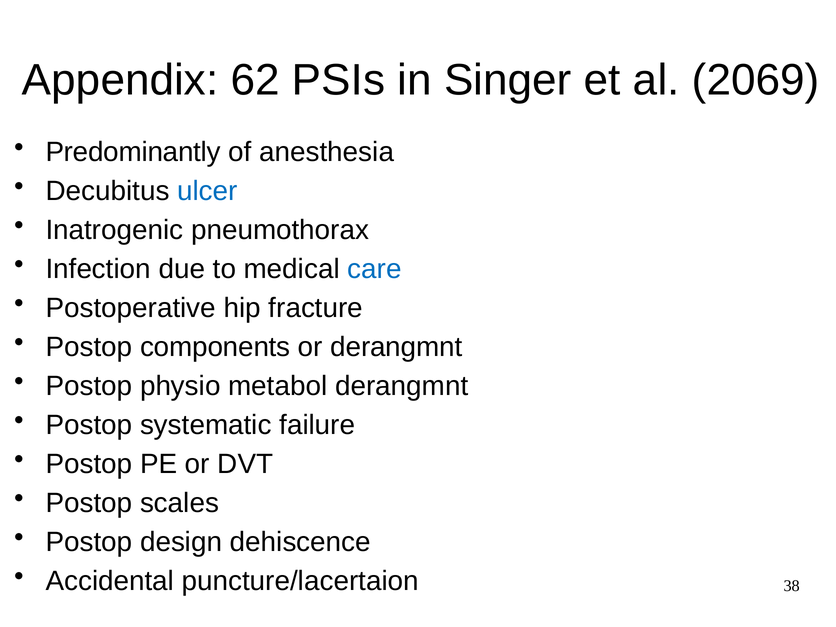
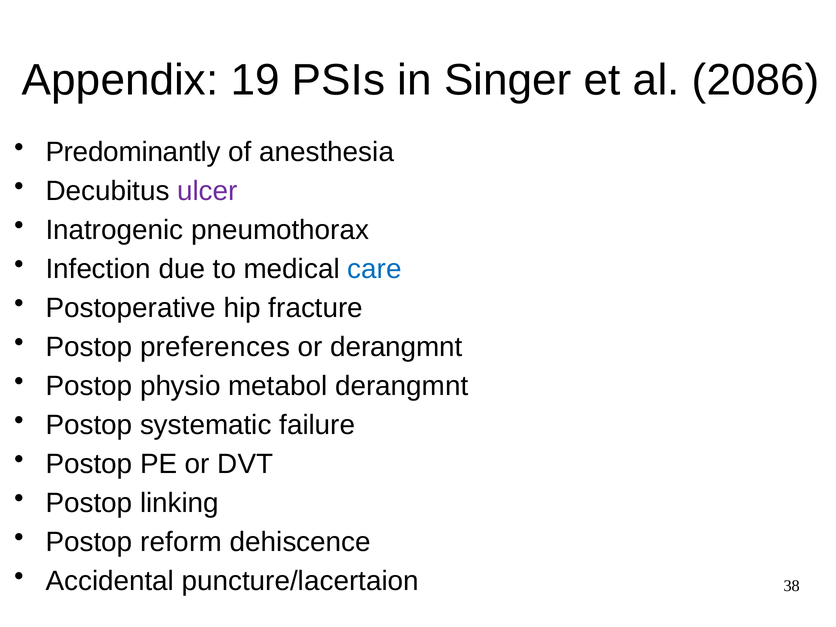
62: 62 -> 19 (255, 80)
2069: 2069 -> 2086 (756, 80)
ulcer colour: blue -> purple (207, 191)
components: components -> preferences (215, 347)
scales: scales -> linking (180, 503)
design: design -> reform (181, 542)
